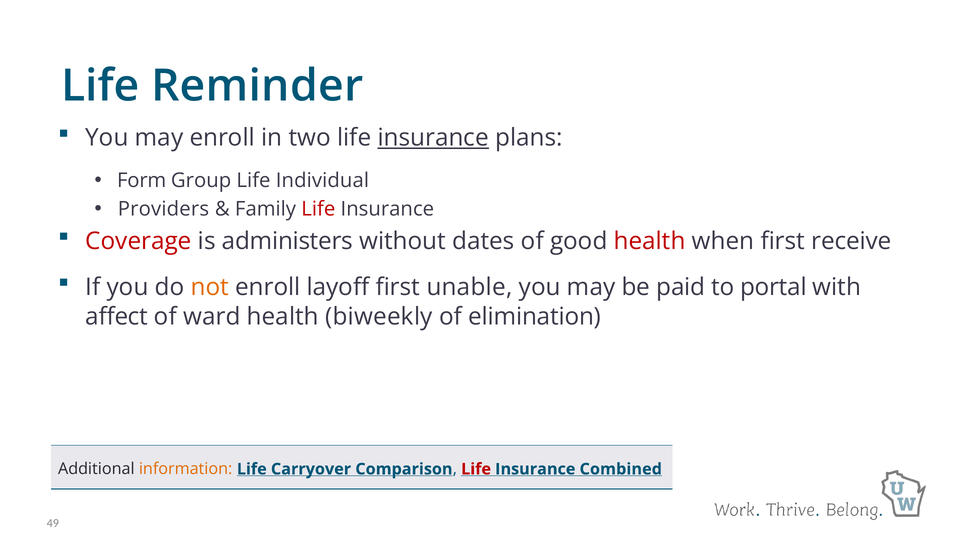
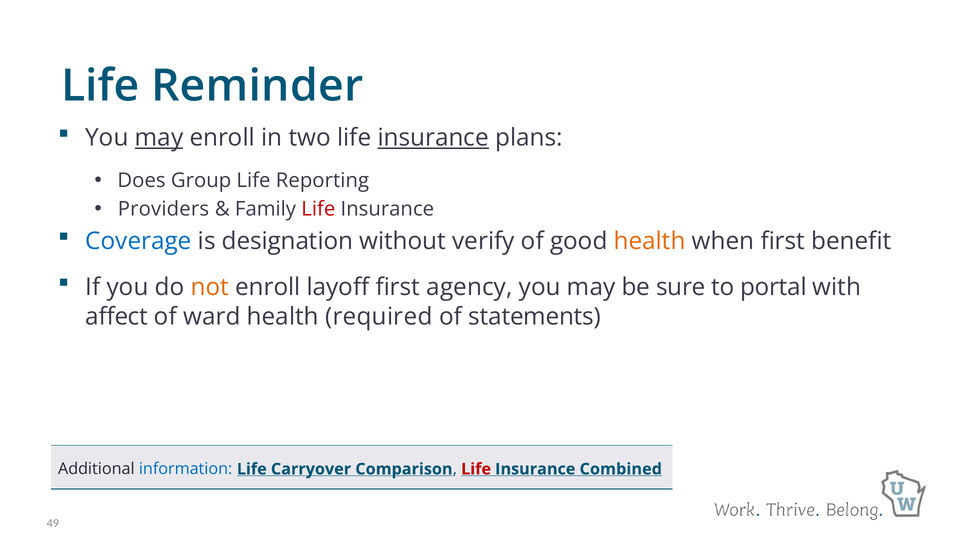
may underline: none -> present (159, 138)
Form: Form -> Does (142, 181)
Individual: Individual -> Reporting (322, 181)
Coverage colour: red -> blue (139, 241)
administers: administers -> designation (287, 241)
dates: dates -> verify (483, 241)
health colour: red -> orange (650, 241)
receive: receive -> benefit (851, 241)
unable: unable -> agency (469, 287)
paid: paid -> sure (681, 287)
biweekly: biweekly -> required (379, 317)
elimination: elimination -> statements (535, 317)
information colour: orange -> blue (186, 469)
